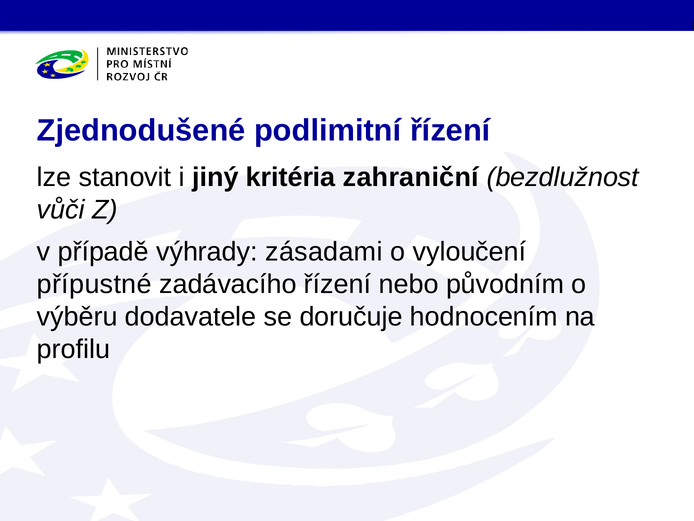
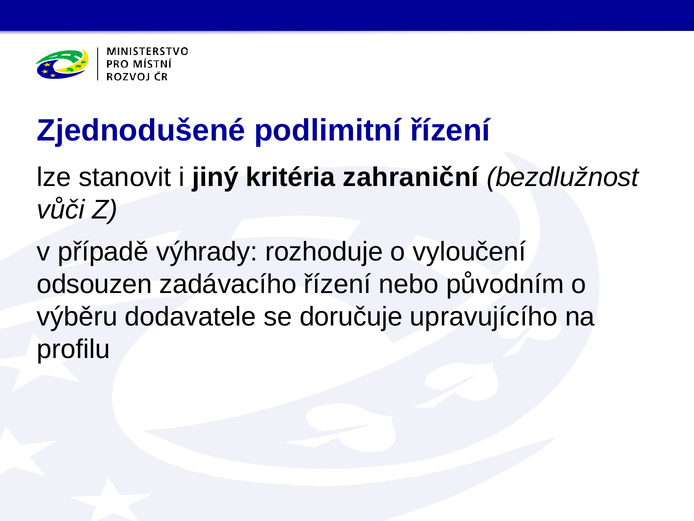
zásadami: zásadami -> rozhoduje (324, 252)
přípustné: přípustné -> odsouzen (95, 284)
hodnocením: hodnocením -> upravujícího (484, 317)
